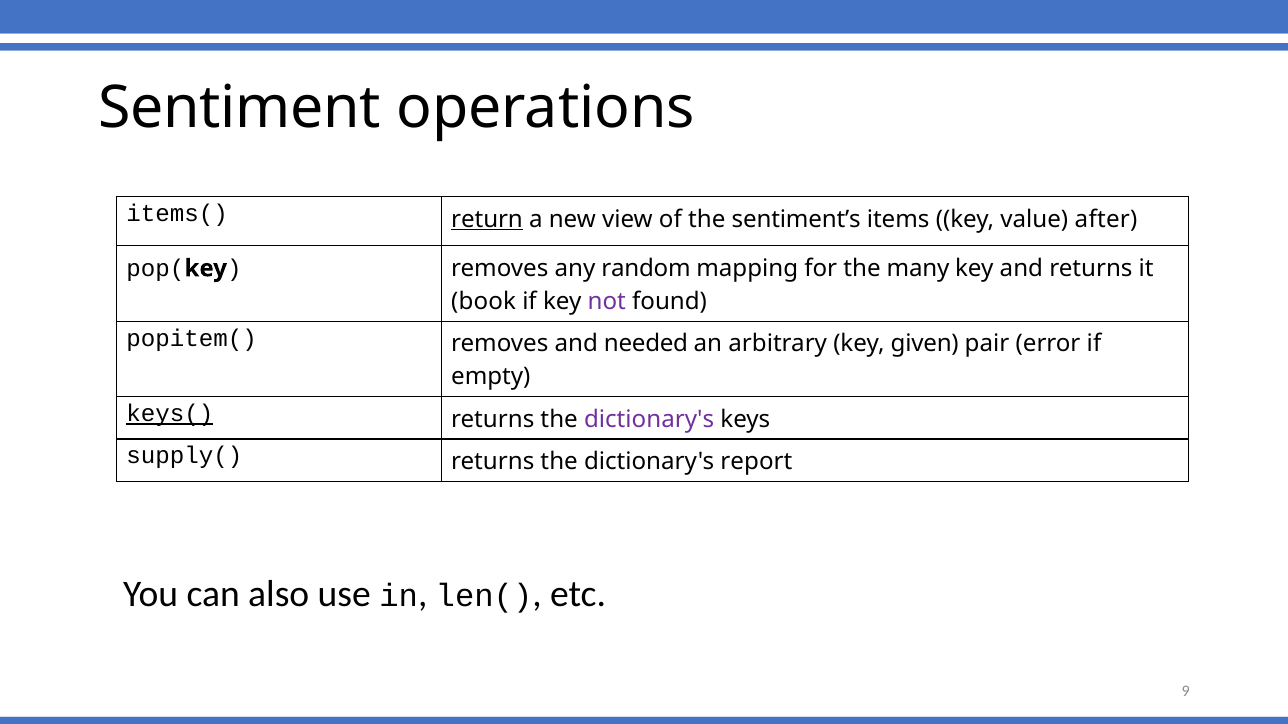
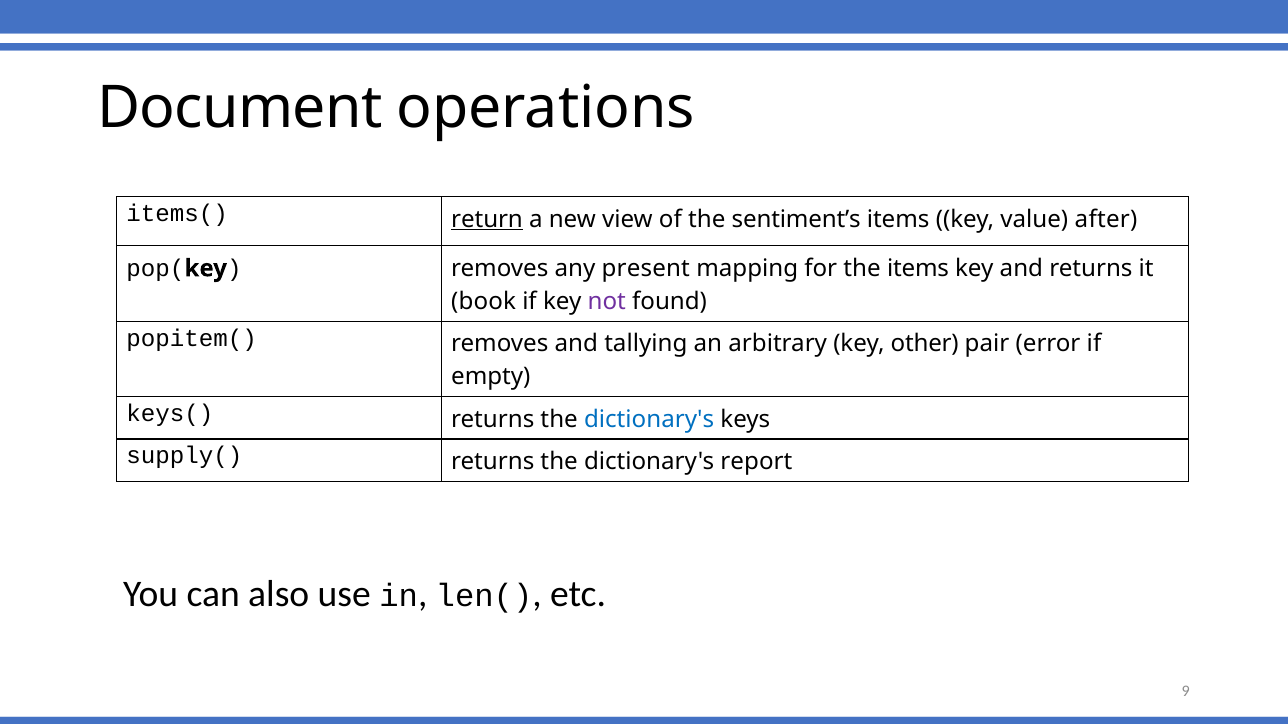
Sentiment: Sentiment -> Document (240, 108)
random: random -> present (646, 269)
the many: many -> items (918, 269)
needed: needed -> tallying (646, 344)
given: given -> other (925, 344)
keys( underline: present -> none (170, 414)
dictionary's colour: purple -> blue (649, 419)
